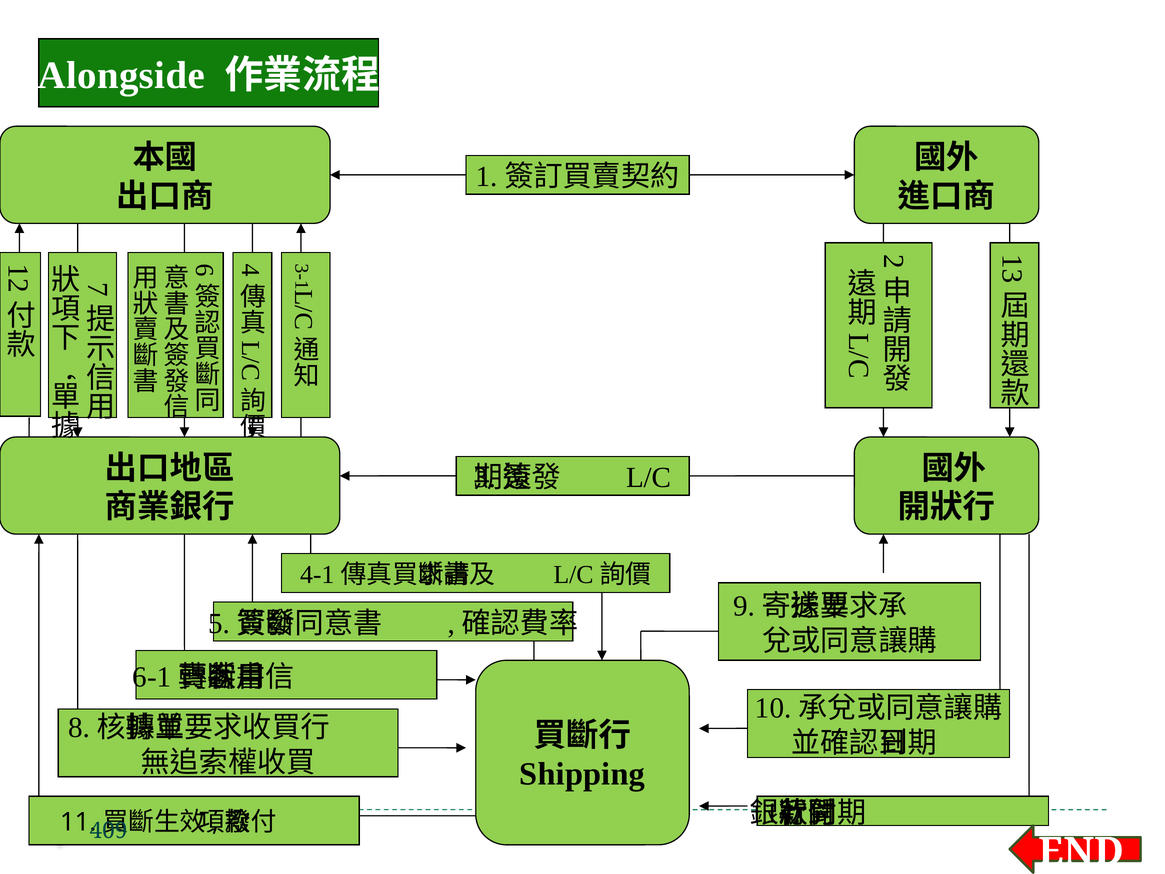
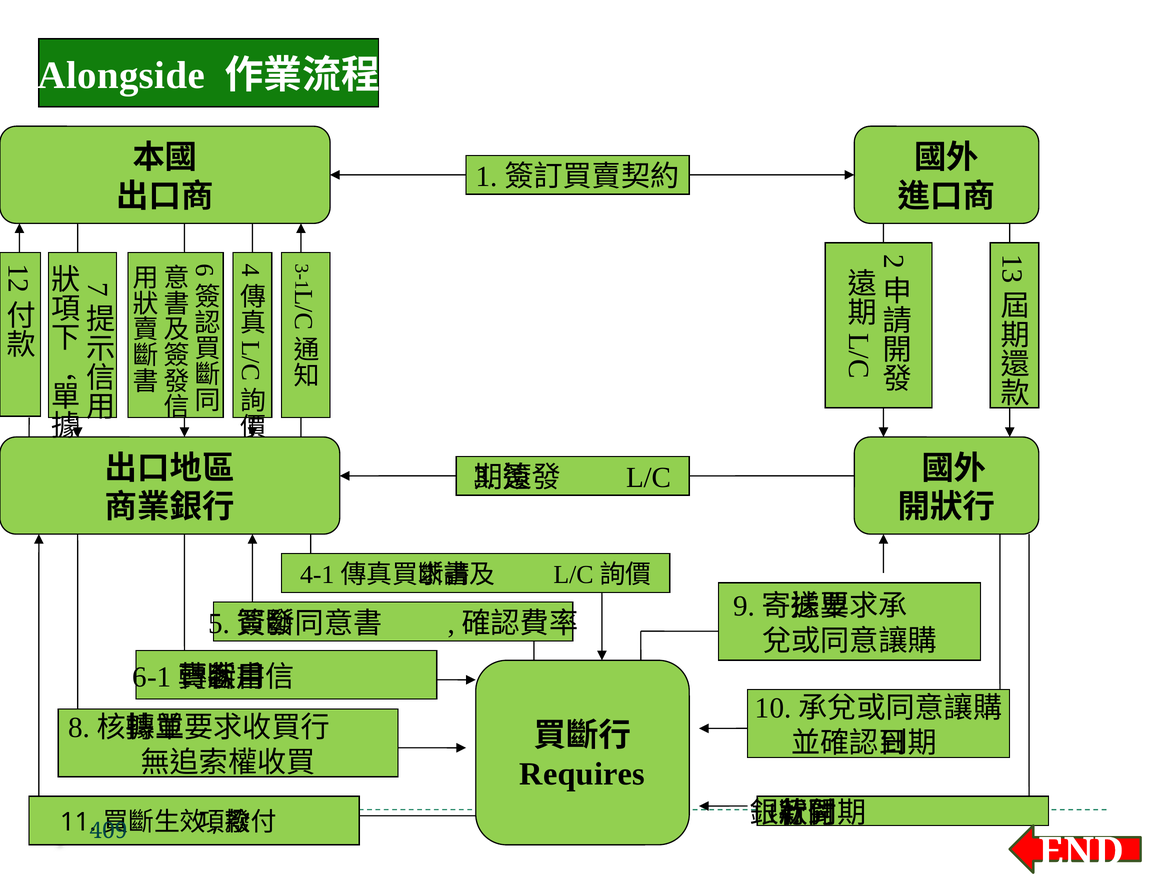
Shipping: Shipping -> Requires (582, 774)
